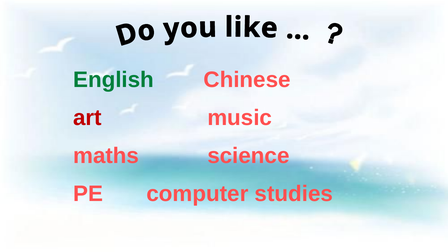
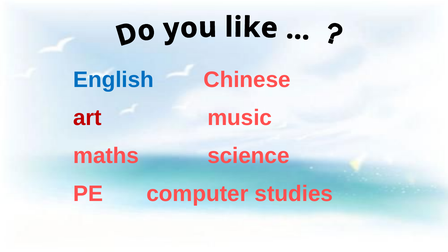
English colour: green -> blue (114, 80)
